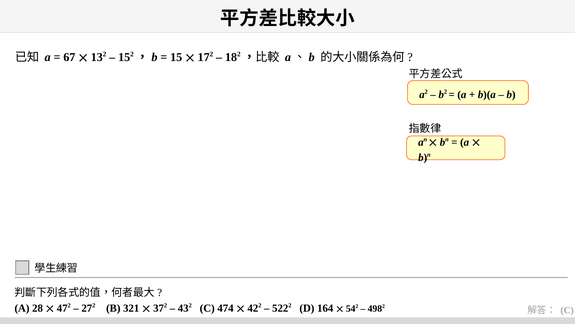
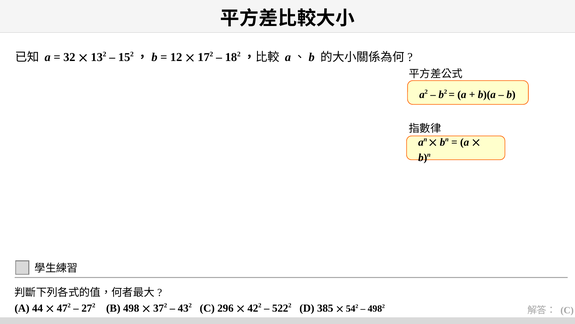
67: 67 -> 32 (69, 57)
15: 15 -> 12 (176, 57)
28: 28 -> 44 (38, 308)
321: 321 -> 498 (131, 308)
474: 474 -> 296 (225, 308)
164: 164 -> 385 (325, 308)
